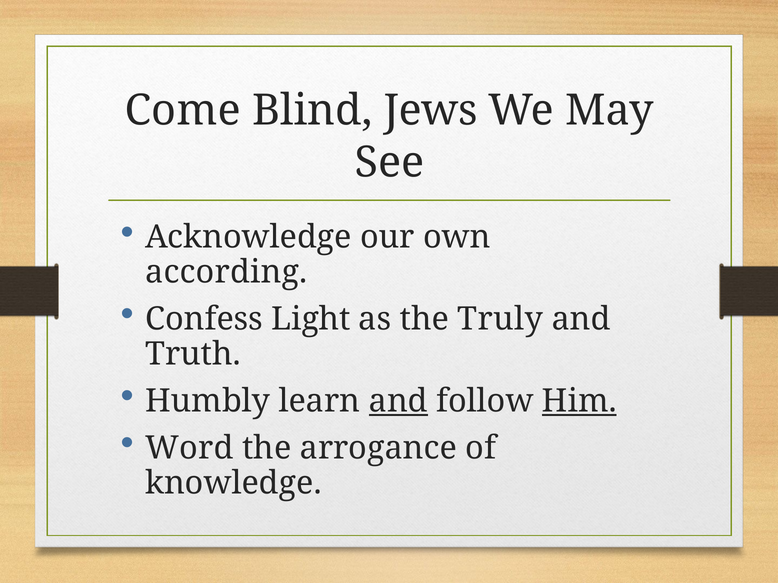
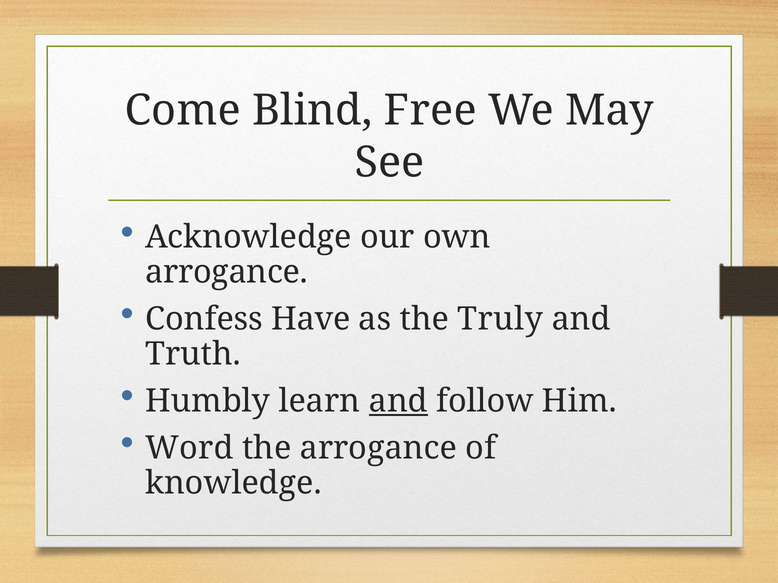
Jews: Jews -> Free (430, 111)
according: according -> arrogance (227, 272)
Light: Light -> Have (311, 320)
Him underline: present -> none (579, 402)
